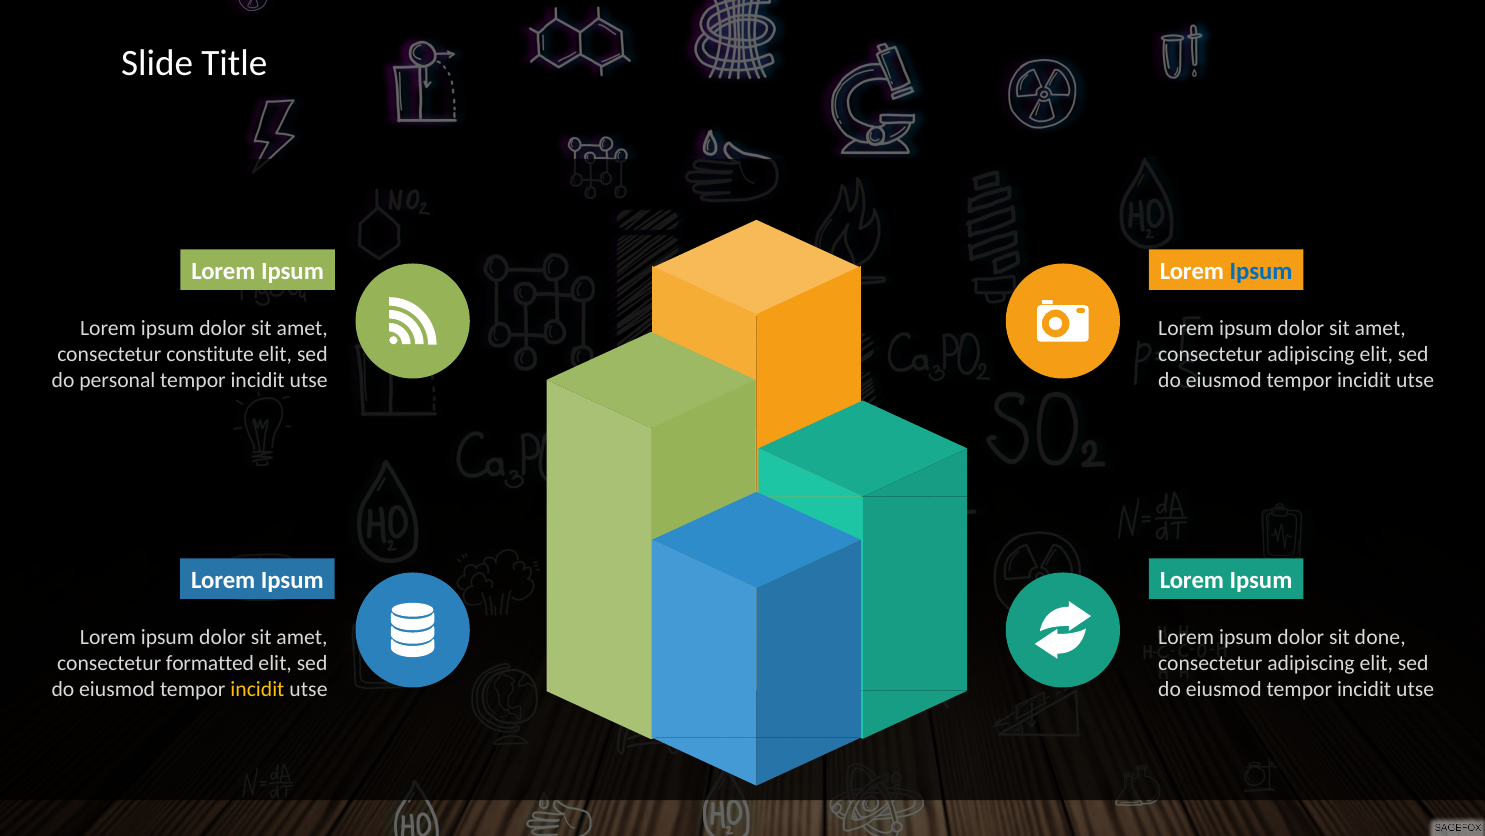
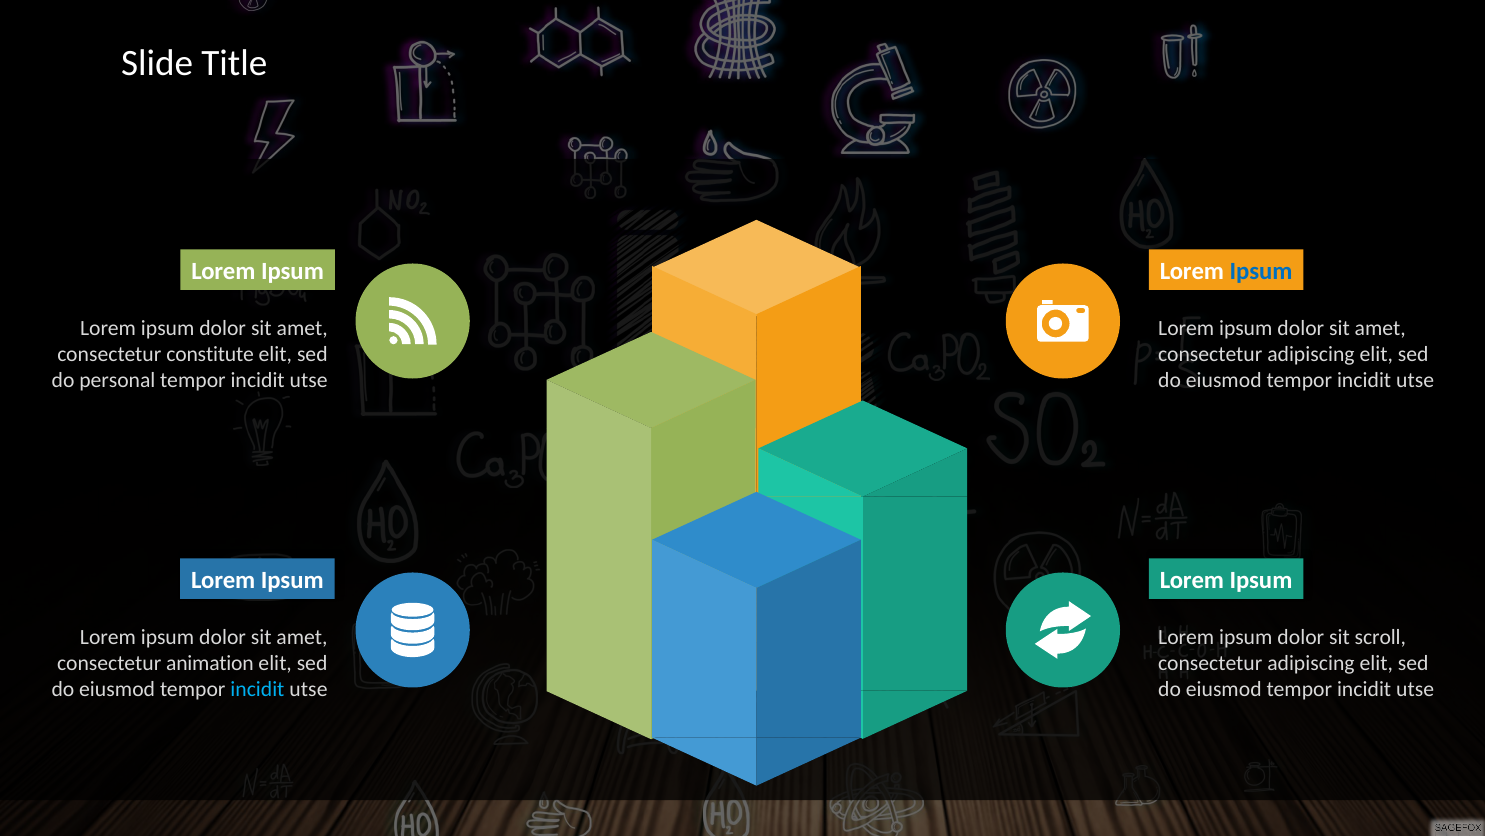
done: done -> scroll (1380, 637)
formatted: formatted -> animation (210, 663)
incidit colour: yellow -> light blue (257, 689)
